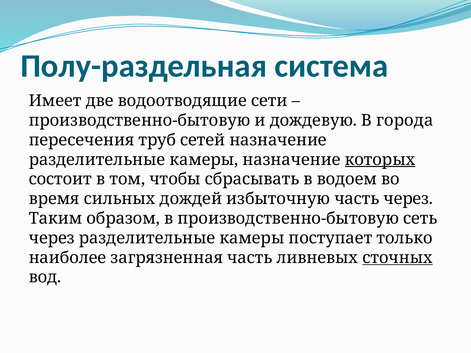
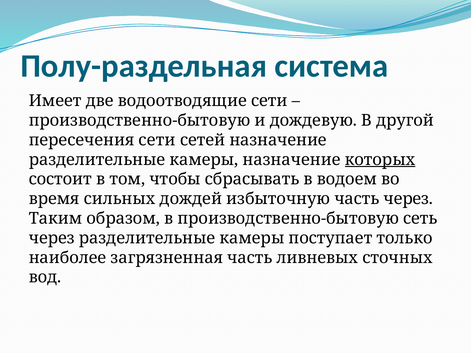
города: города -> другой (405, 120)
пересечения труб: труб -> сети (157, 140)
сточных underline: present -> none (397, 258)
